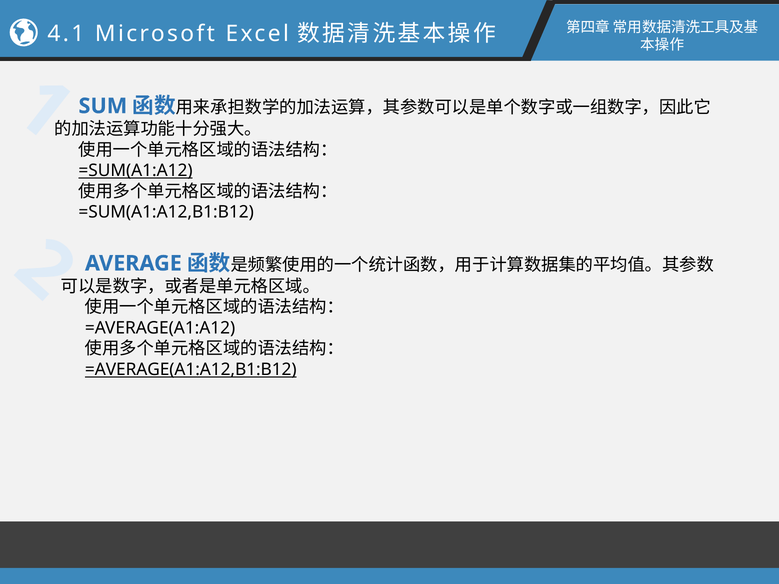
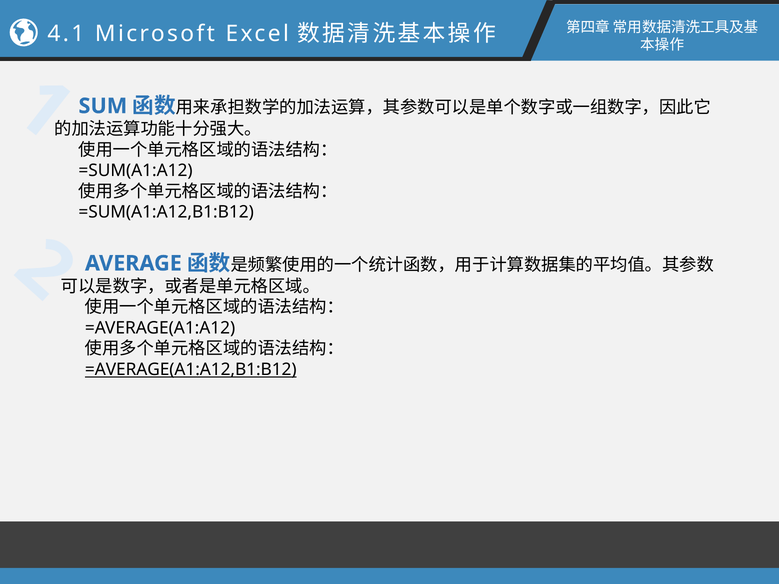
=SUM(A1:A12 underline: present -> none (136, 171)
